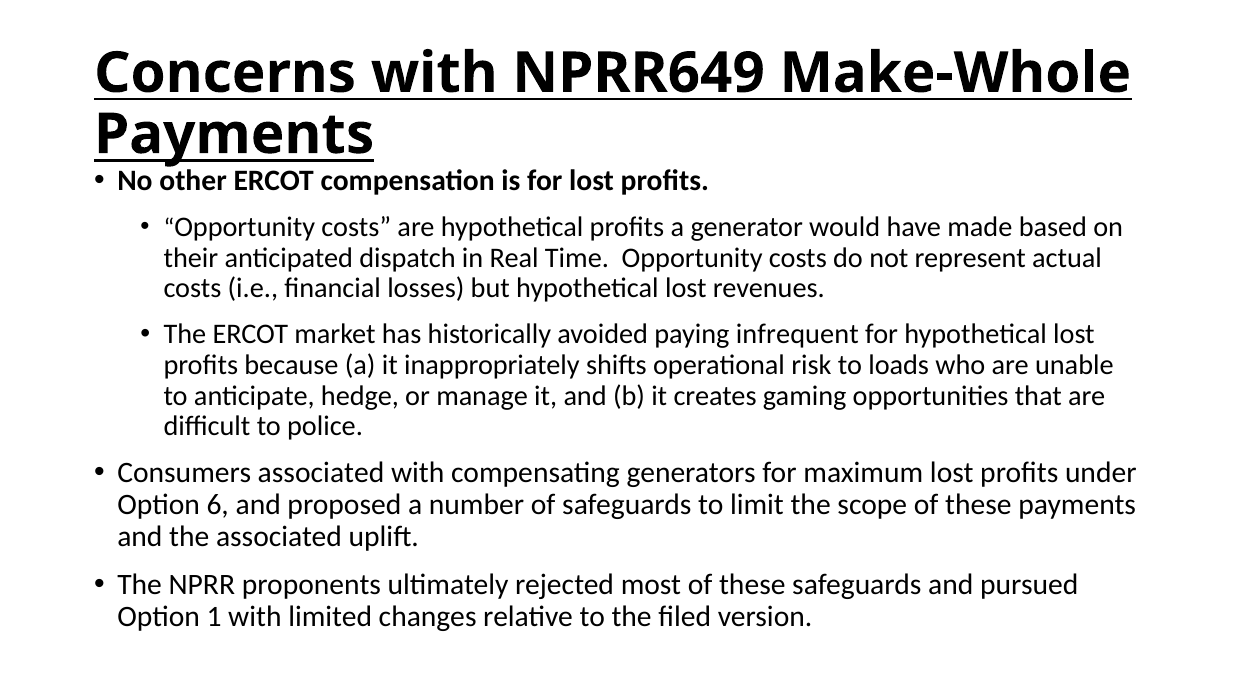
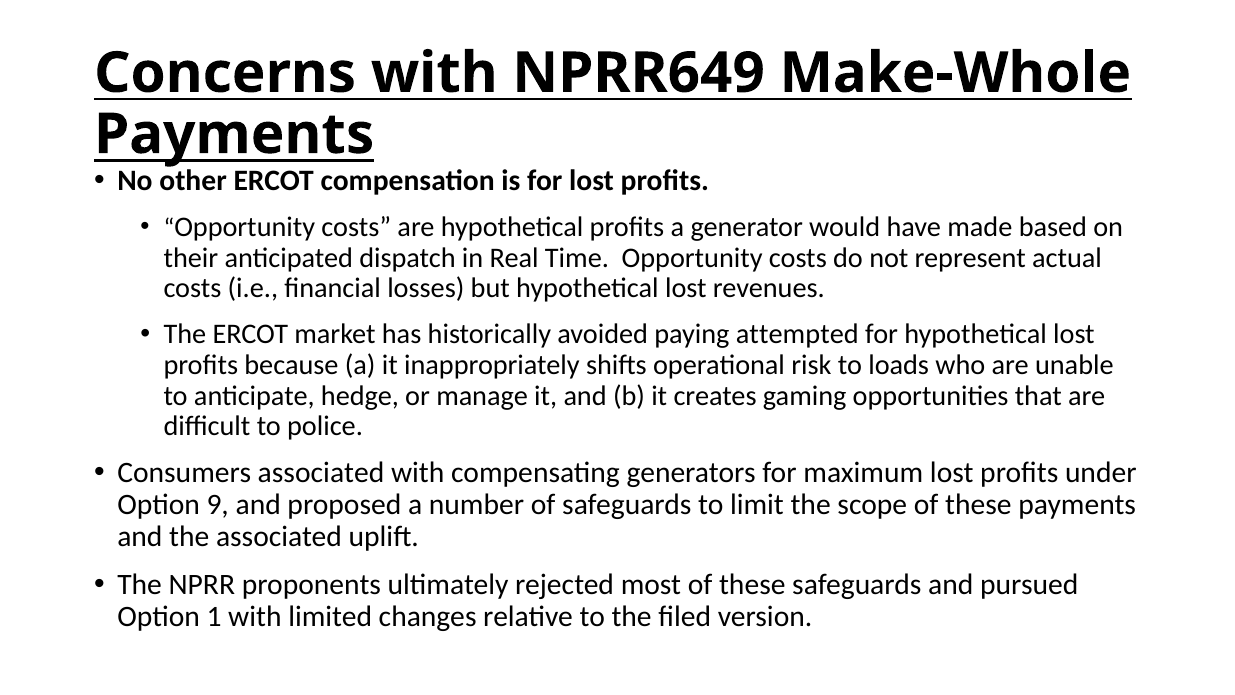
infrequent: infrequent -> attempted (797, 335)
6: 6 -> 9 (218, 505)
